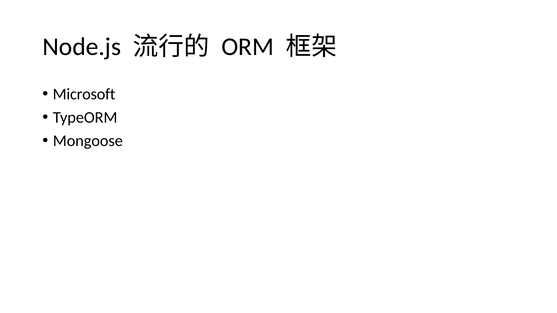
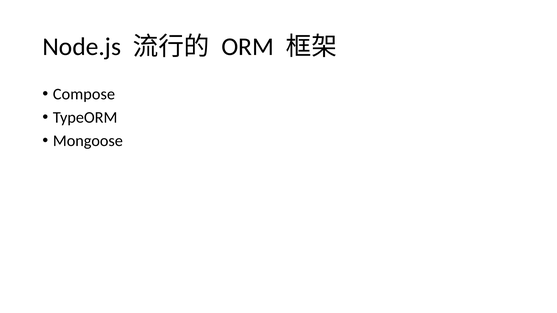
Microsoft: Microsoft -> Compose (84, 94)
